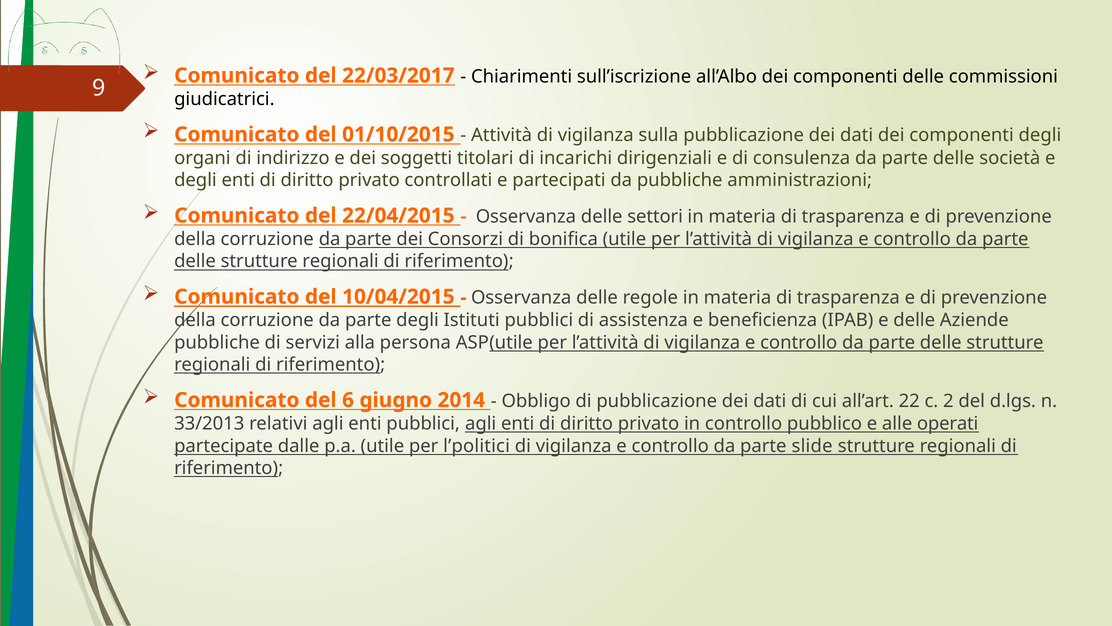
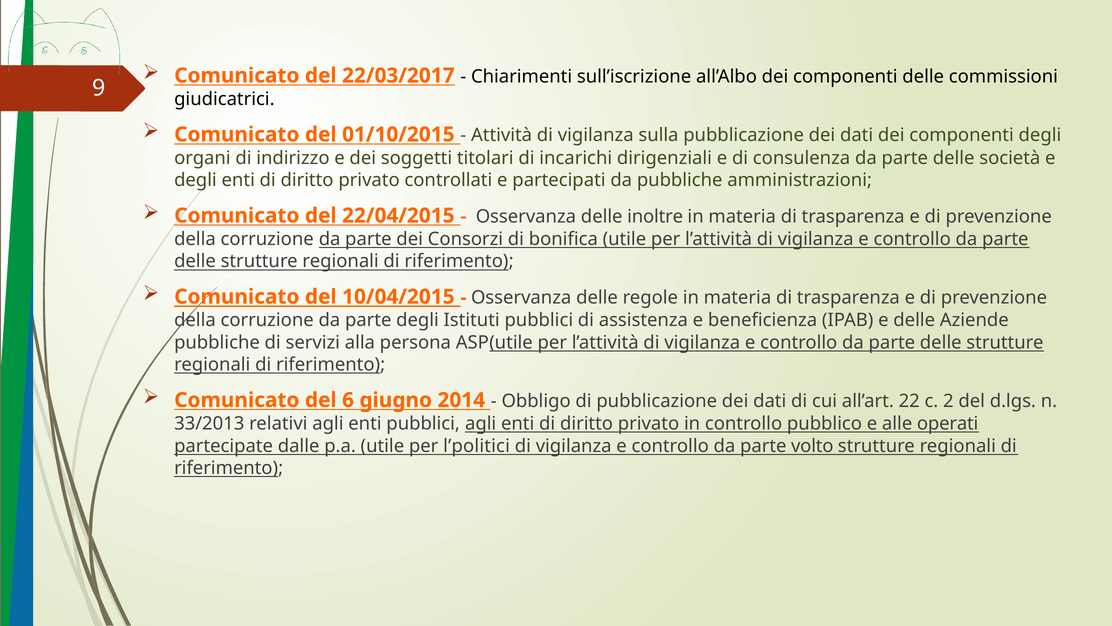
settori: settori -> inoltre (655, 216)
slide: slide -> volto (812, 446)
